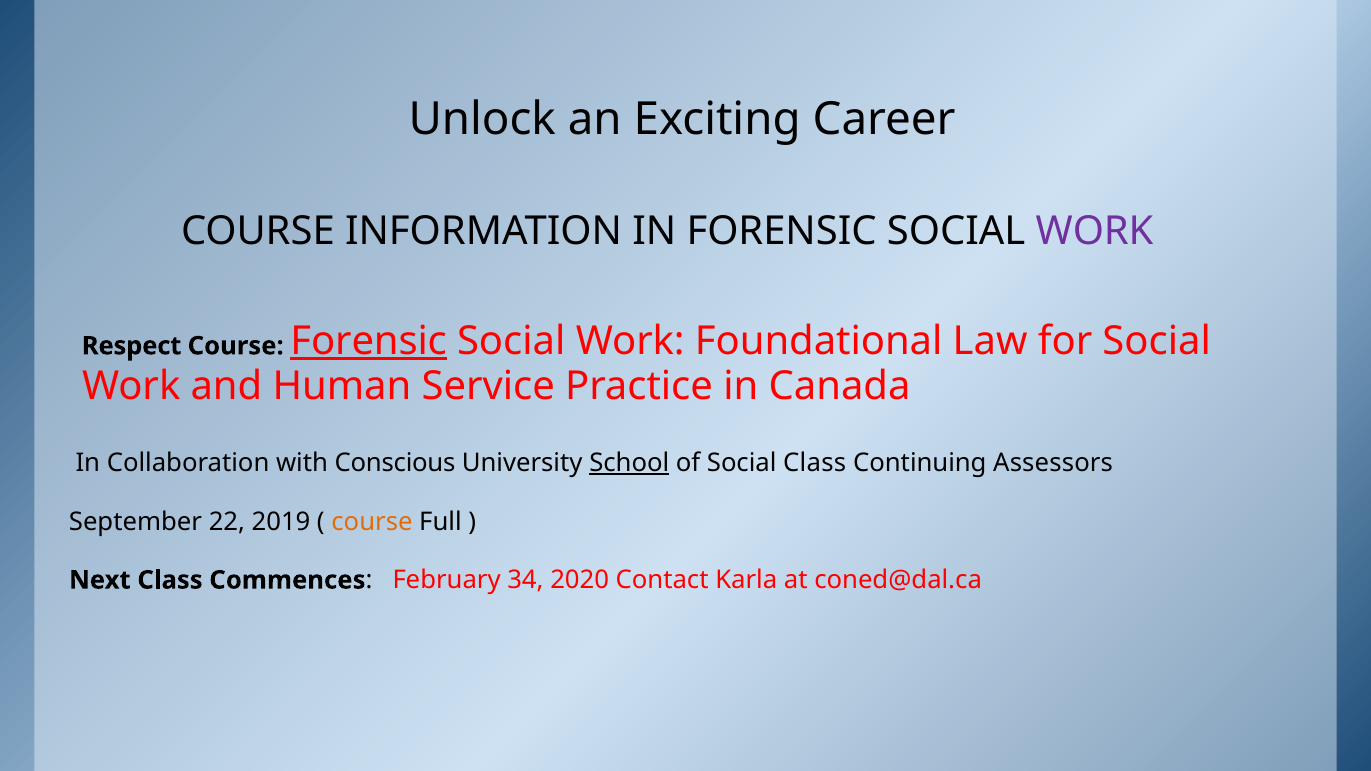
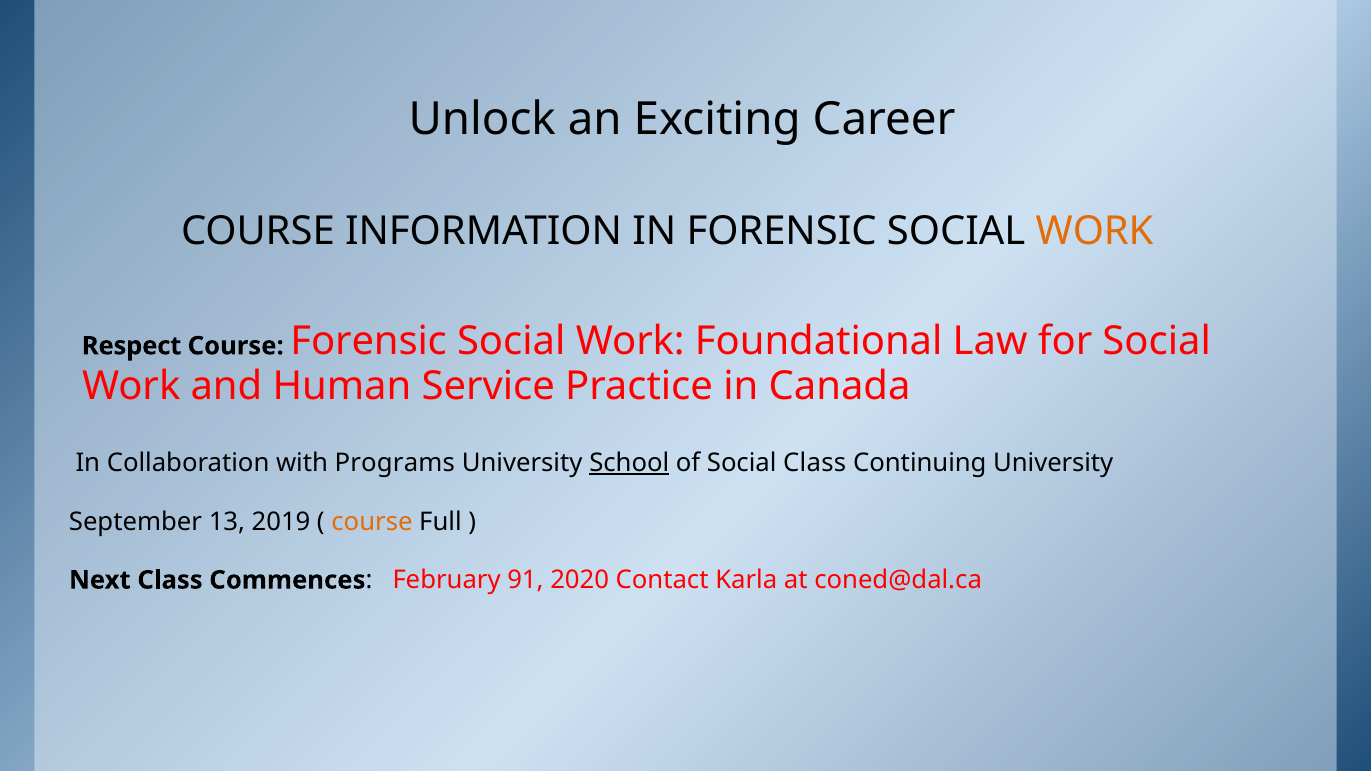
WORK colour: purple -> orange (1095, 232)
Forensic underline: present -> none (369, 341)
Conscious: Conscious -> Programs (395, 463)
Continuing Assessors: Assessors -> University (1053, 463)
22: 22 -> 13 (227, 522)
34: 34 -> 91 (525, 580)
